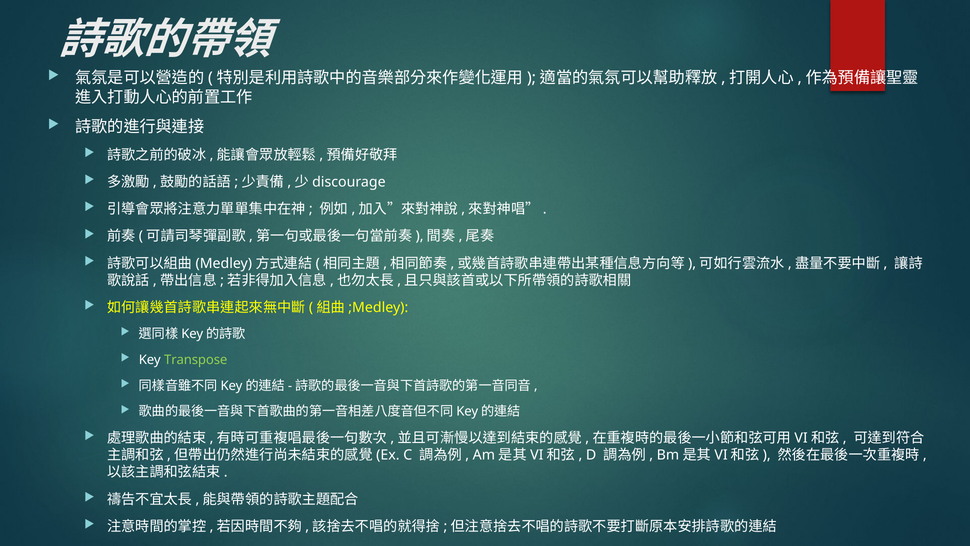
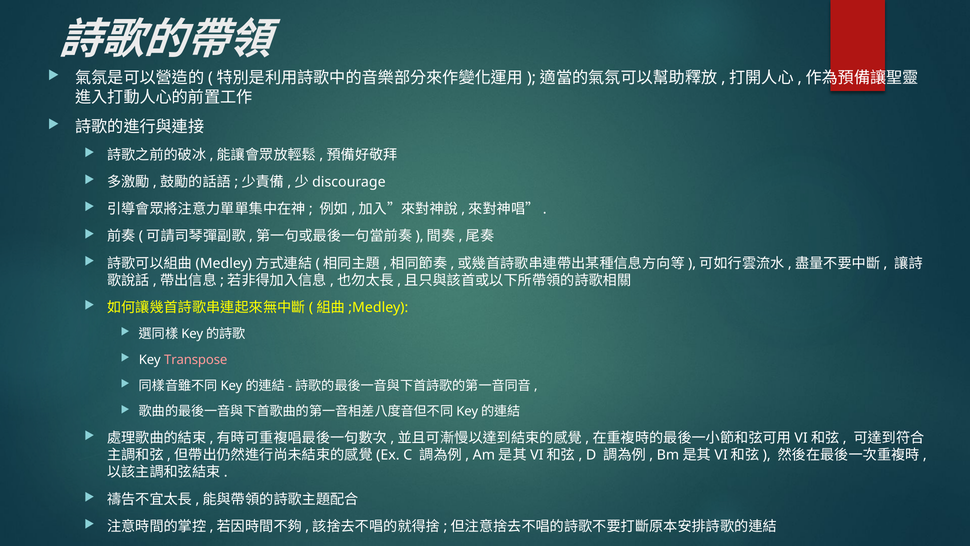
Transpose colour: light green -> pink (196, 360)
